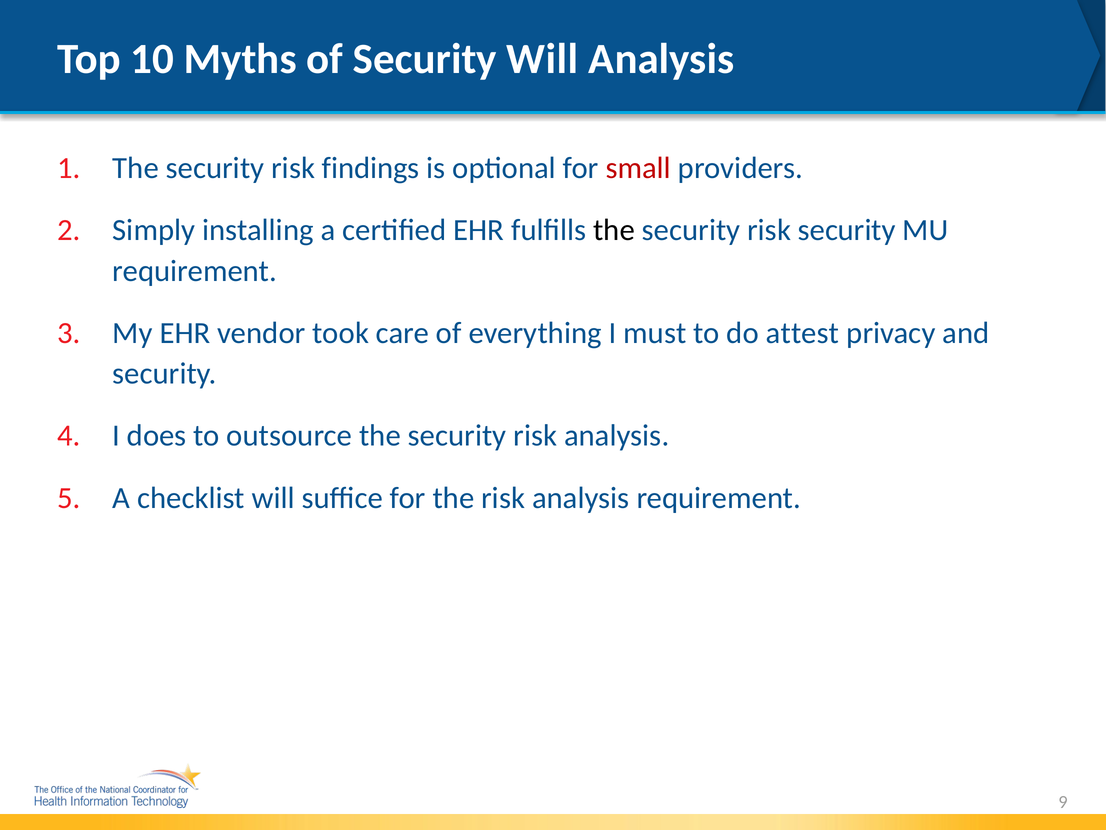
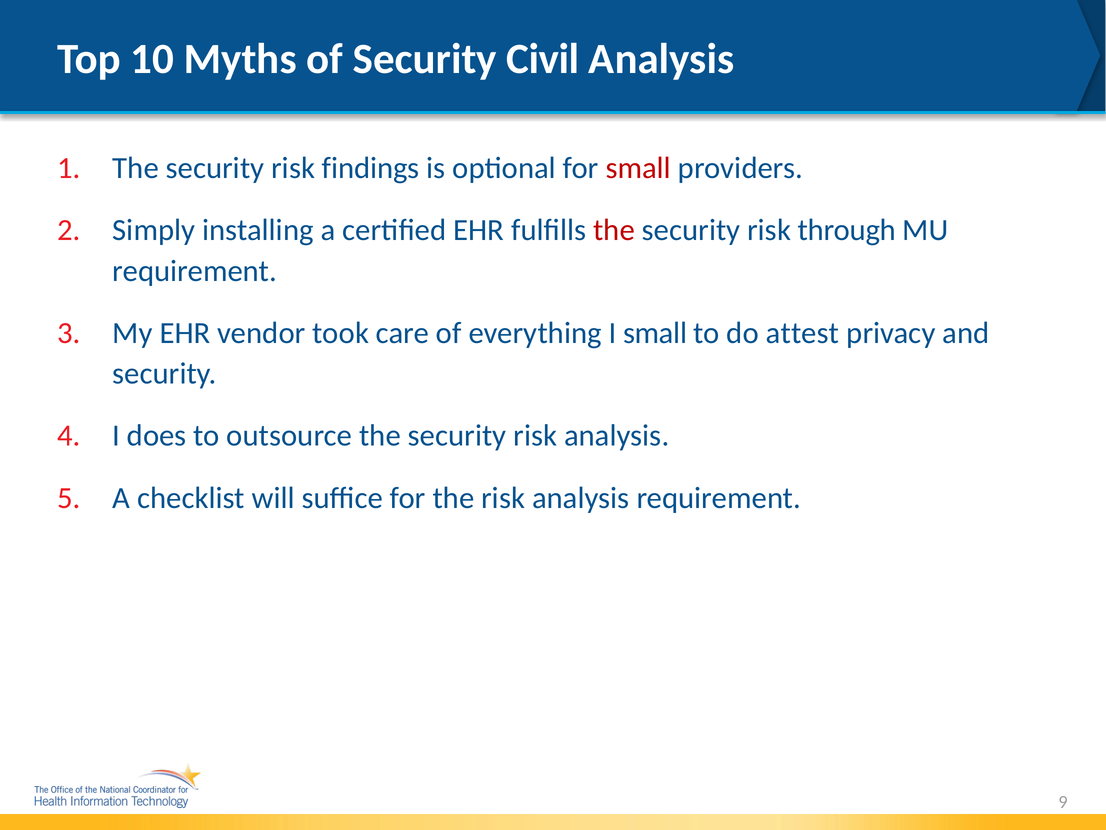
Security Will: Will -> Civil (543, 59)
the colour: black -> red (614, 230)
risk security: security -> through (847, 230)
I must: must -> small (655, 333)
